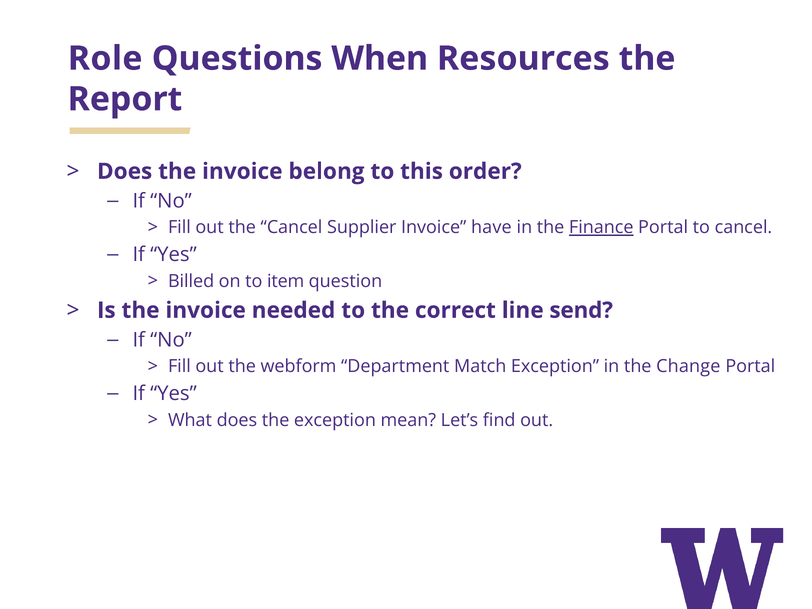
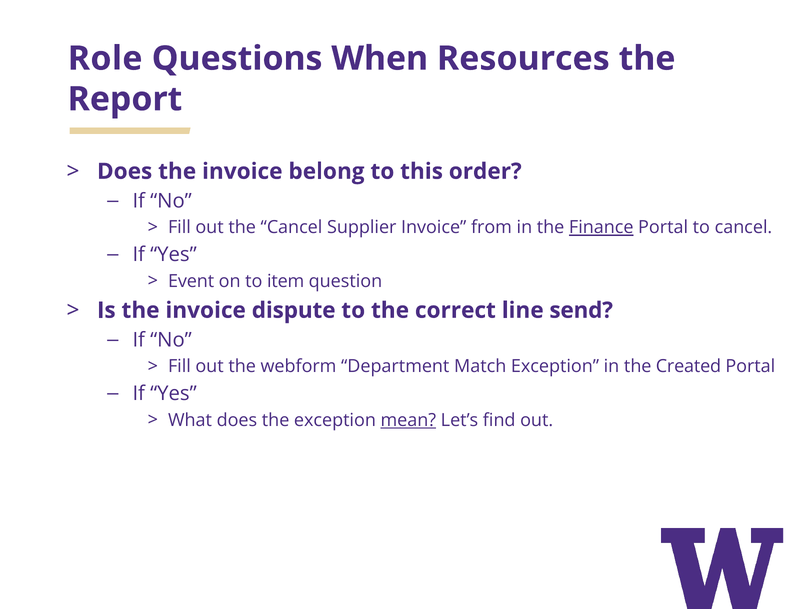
have: have -> from (491, 227)
Billed: Billed -> Event (191, 281)
needed: needed -> dispute (294, 310)
Change: Change -> Created (688, 366)
mean underline: none -> present (408, 420)
